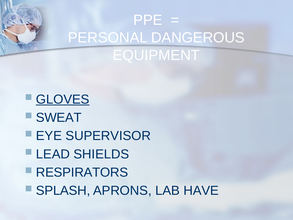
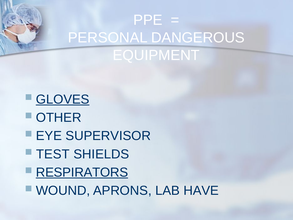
SWEAT: SWEAT -> OTHER (59, 118)
LEAD: LEAD -> TEST (53, 154)
RESPIRATORS underline: none -> present (82, 172)
SPLASH: SPLASH -> WOUND (63, 190)
